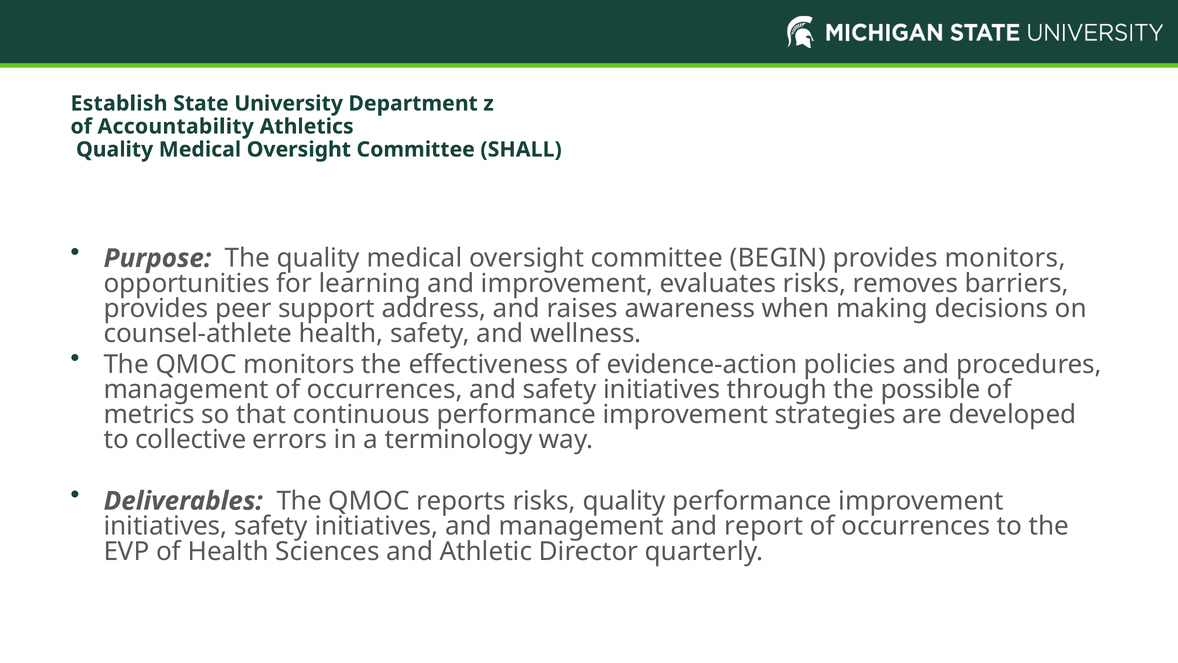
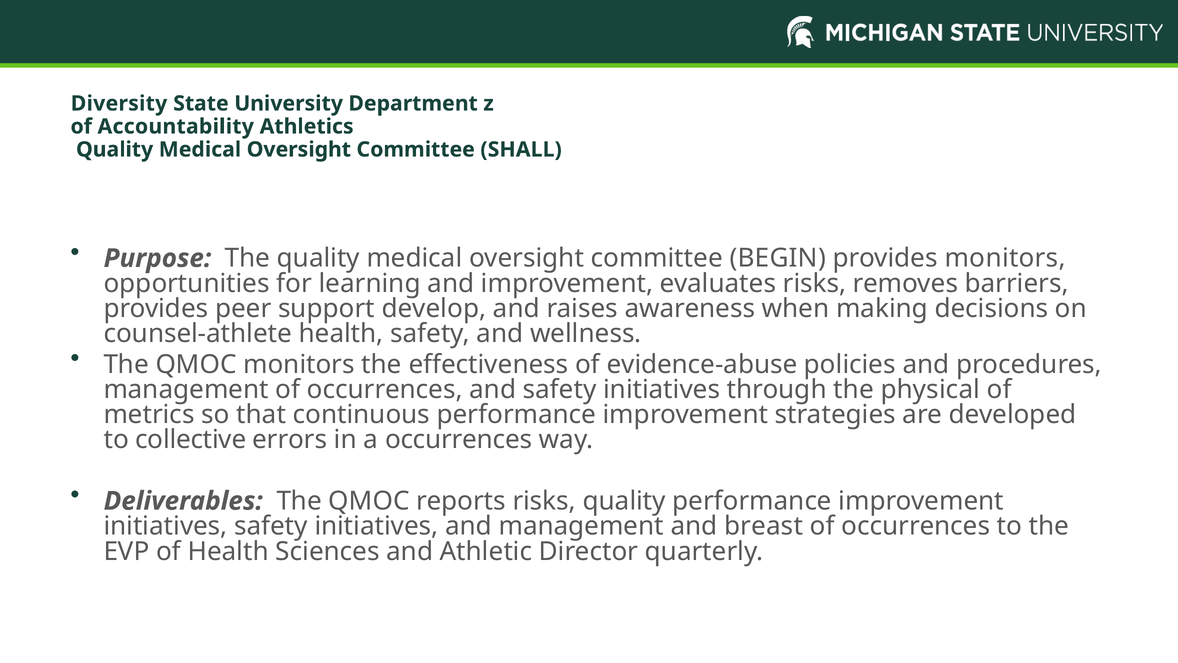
Establish: Establish -> Diversity (119, 103)
address: address -> develop (434, 308)
evidence-action: evidence-action -> evidence-abuse (702, 364)
possible: possible -> physical (930, 389)
a terminology: terminology -> occurrences (459, 440)
report: report -> breast (764, 526)
